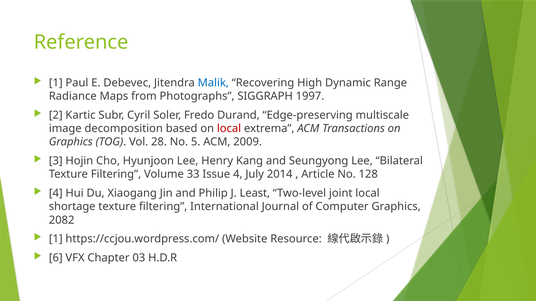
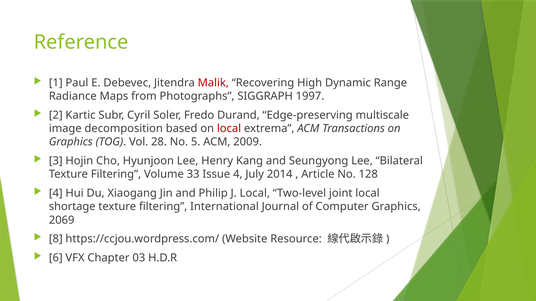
Malik colour: blue -> red (213, 83)
J Least: Least -> Local (255, 194)
2082: 2082 -> 2069 (62, 220)
1: 1 -> 8 (56, 239)
